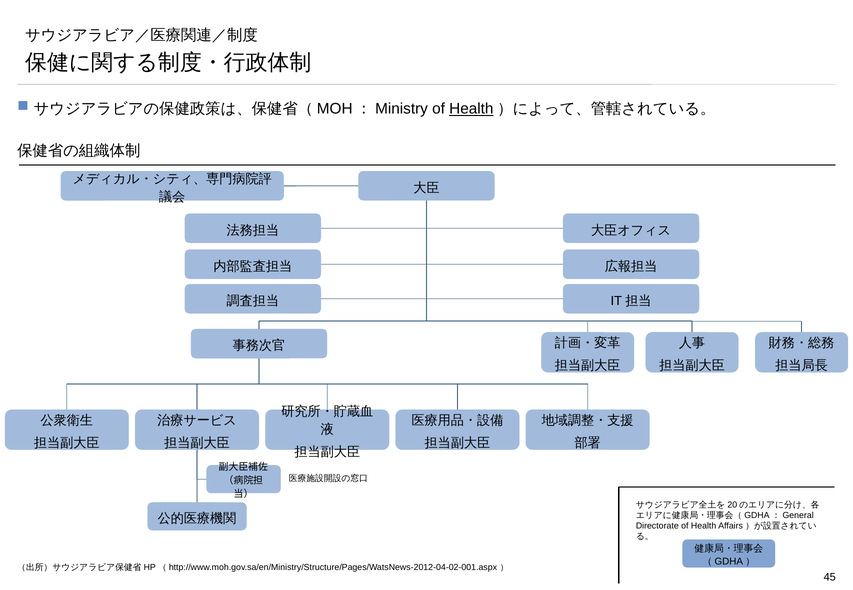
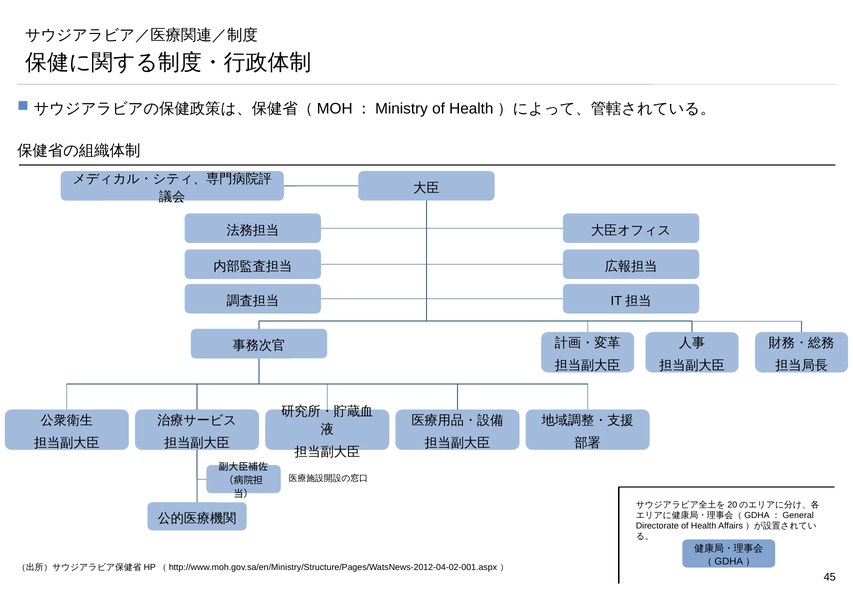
Health underline: present -> none (471, 109)
